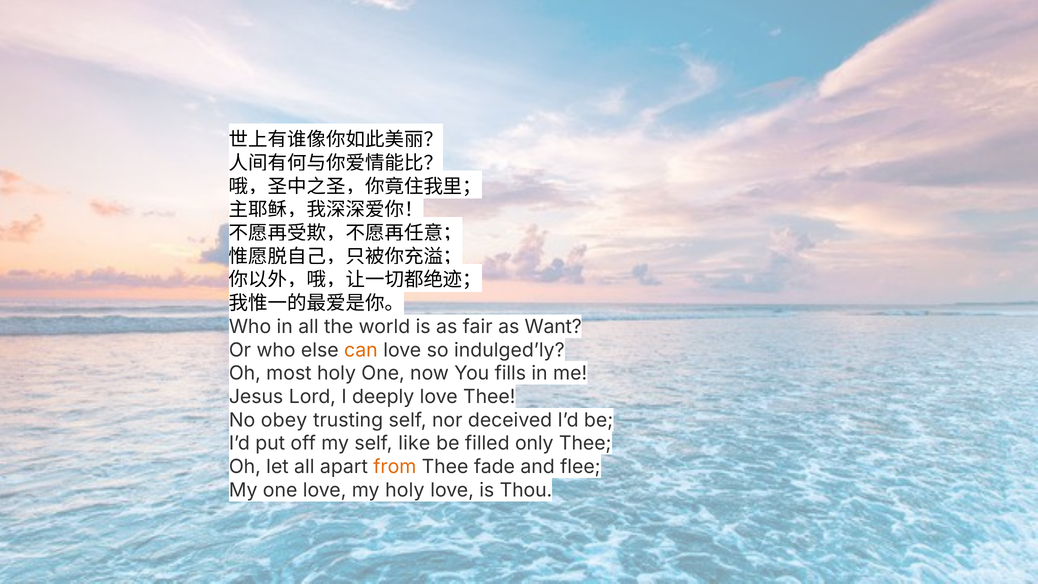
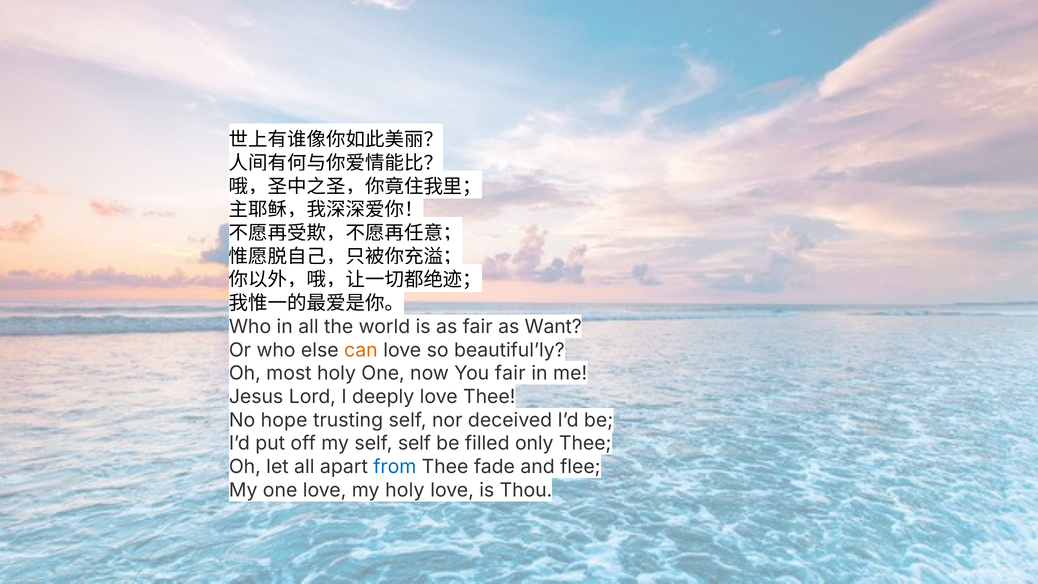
indulged’ly: indulged’ly -> beautiful’ly (509, 350)
You fills: fills -> fair (510, 373)
obey: obey -> hope (284, 420)
self like: like -> self (414, 443)
from colour: orange -> blue (395, 467)
